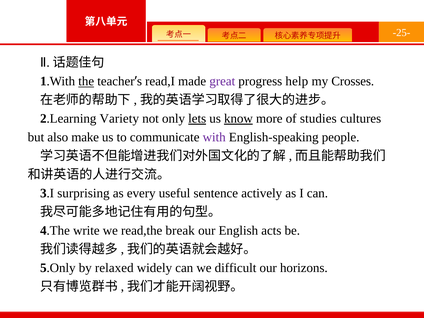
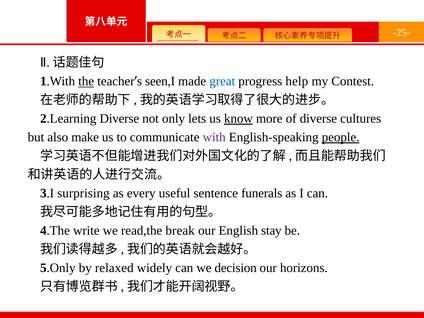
read,I: read,I -> seen,I (160, 81)
great colour: purple -> blue (222, 81)
Crosses: Crosses -> Contest (353, 81)
2.Learning Variety: Variety -> Diverse (119, 119)
lets underline: present -> none (197, 119)
of studies: studies -> diverse (318, 119)
people underline: none -> present (341, 137)
actively: actively -> funerals (262, 193)
acts: acts -> stay (271, 230)
difficult: difficult -> decision (236, 268)
